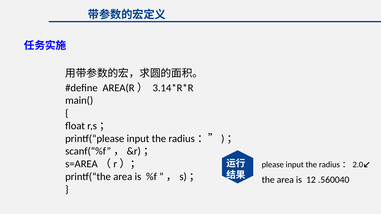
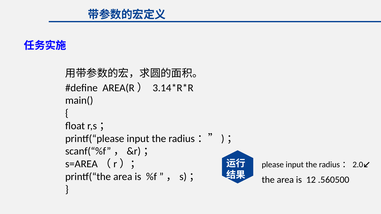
.560040: .560040 -> .560500 (334, 180)
